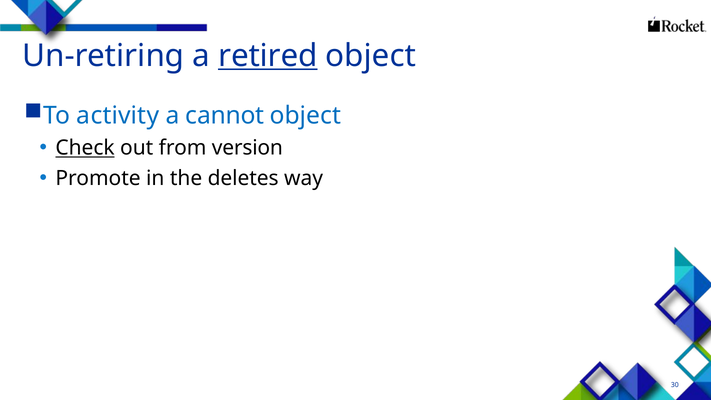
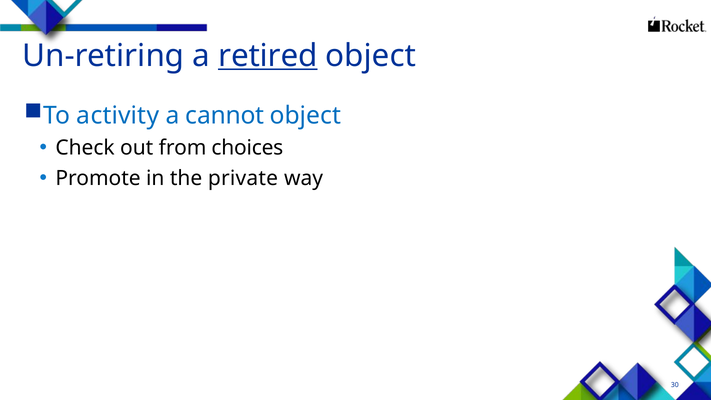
Check underline: present -> none (85, 148)
version: version -> choices (247, 148)
deletes: deletes -> private (243, 178)
